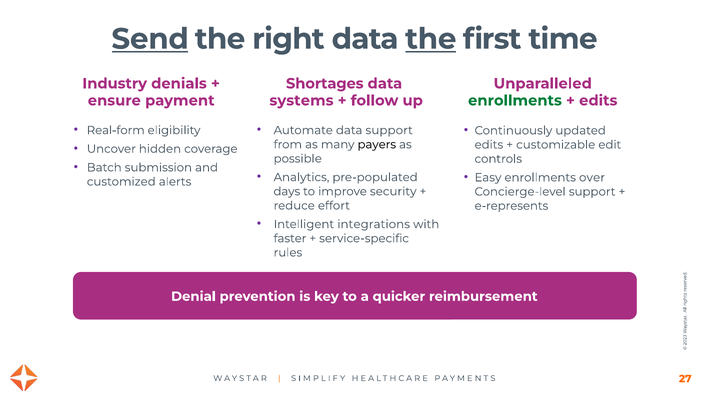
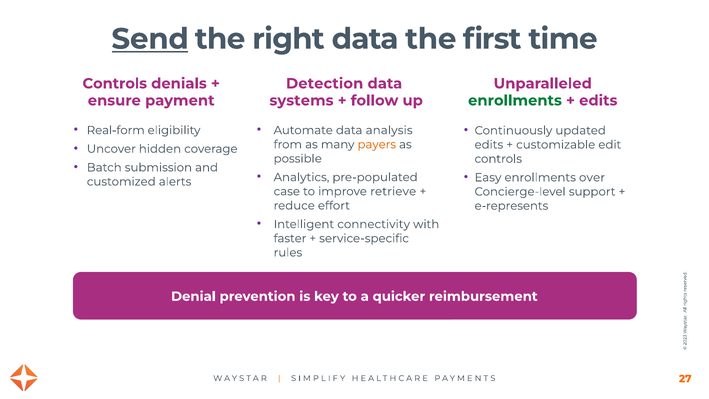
the underline: present -> none (431, 39)
Industry: Industry -> Controls (115, 84)
Shortages: Shortages -> Detection (325, 84)
data support: support -> analysis (389, 130)
payers colour: black -> orange (377, 144)
days: days -> case (287, 191)
security: security -> retrieve (393, 191)
integrations: integrations -> connectivity (374, 224)
